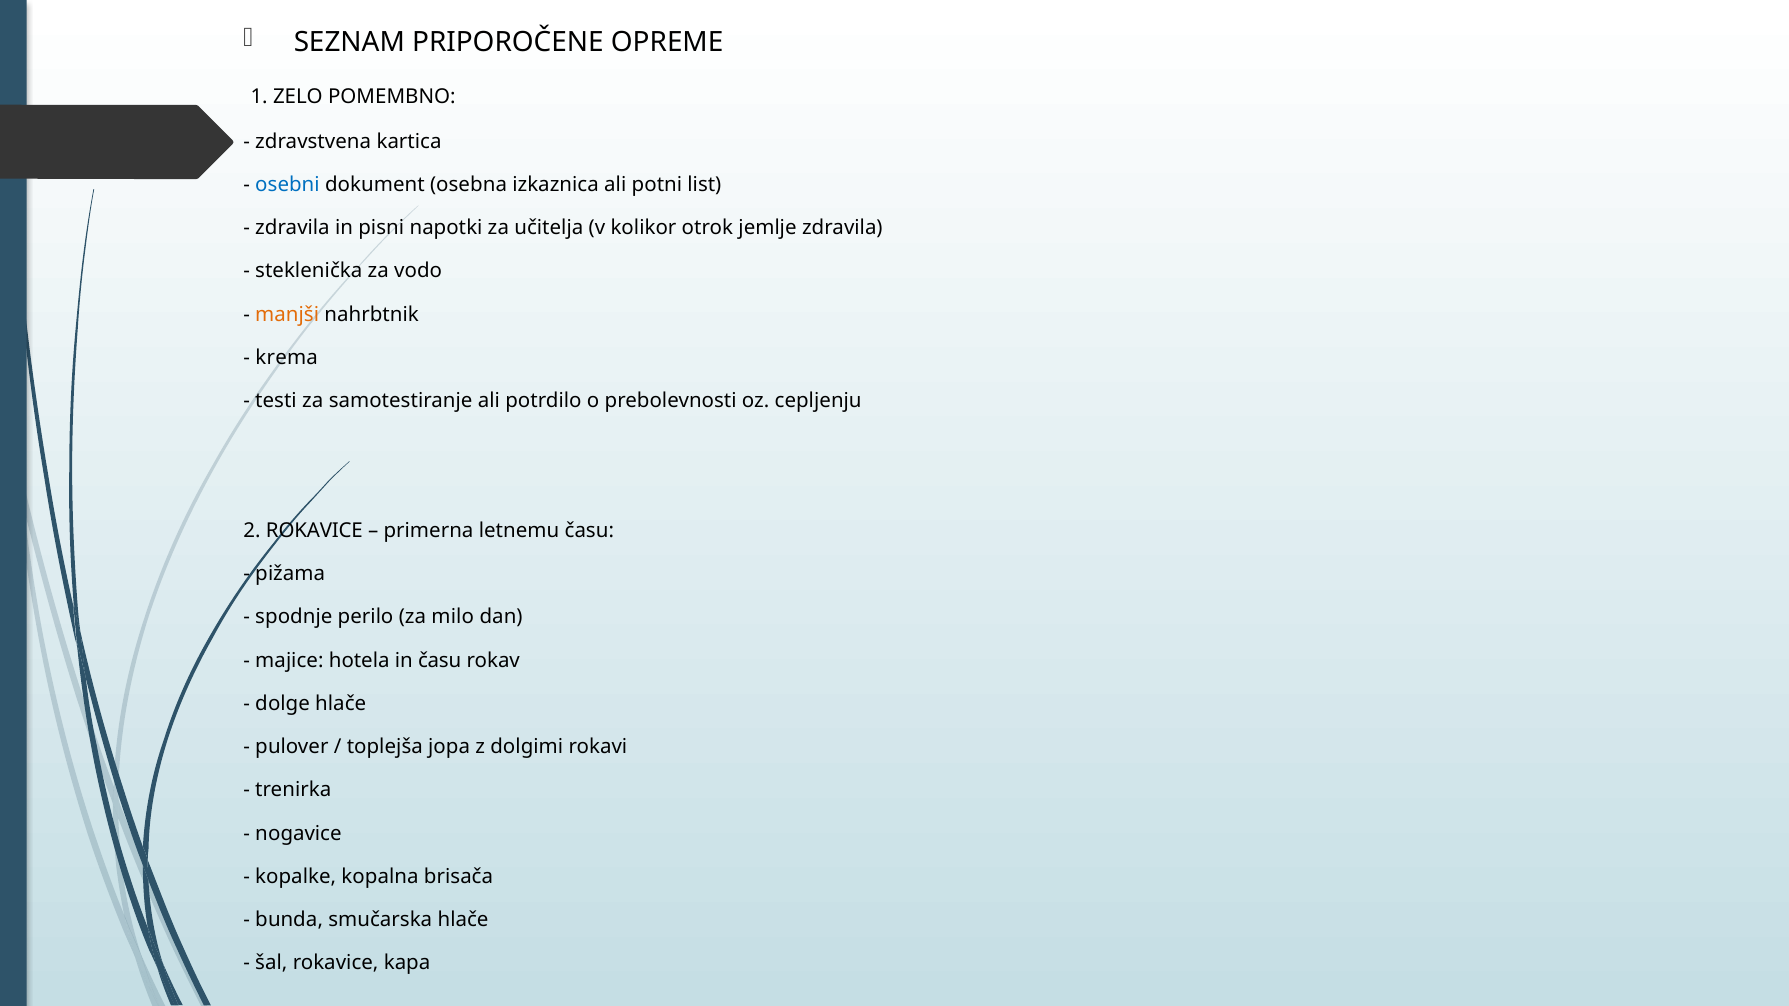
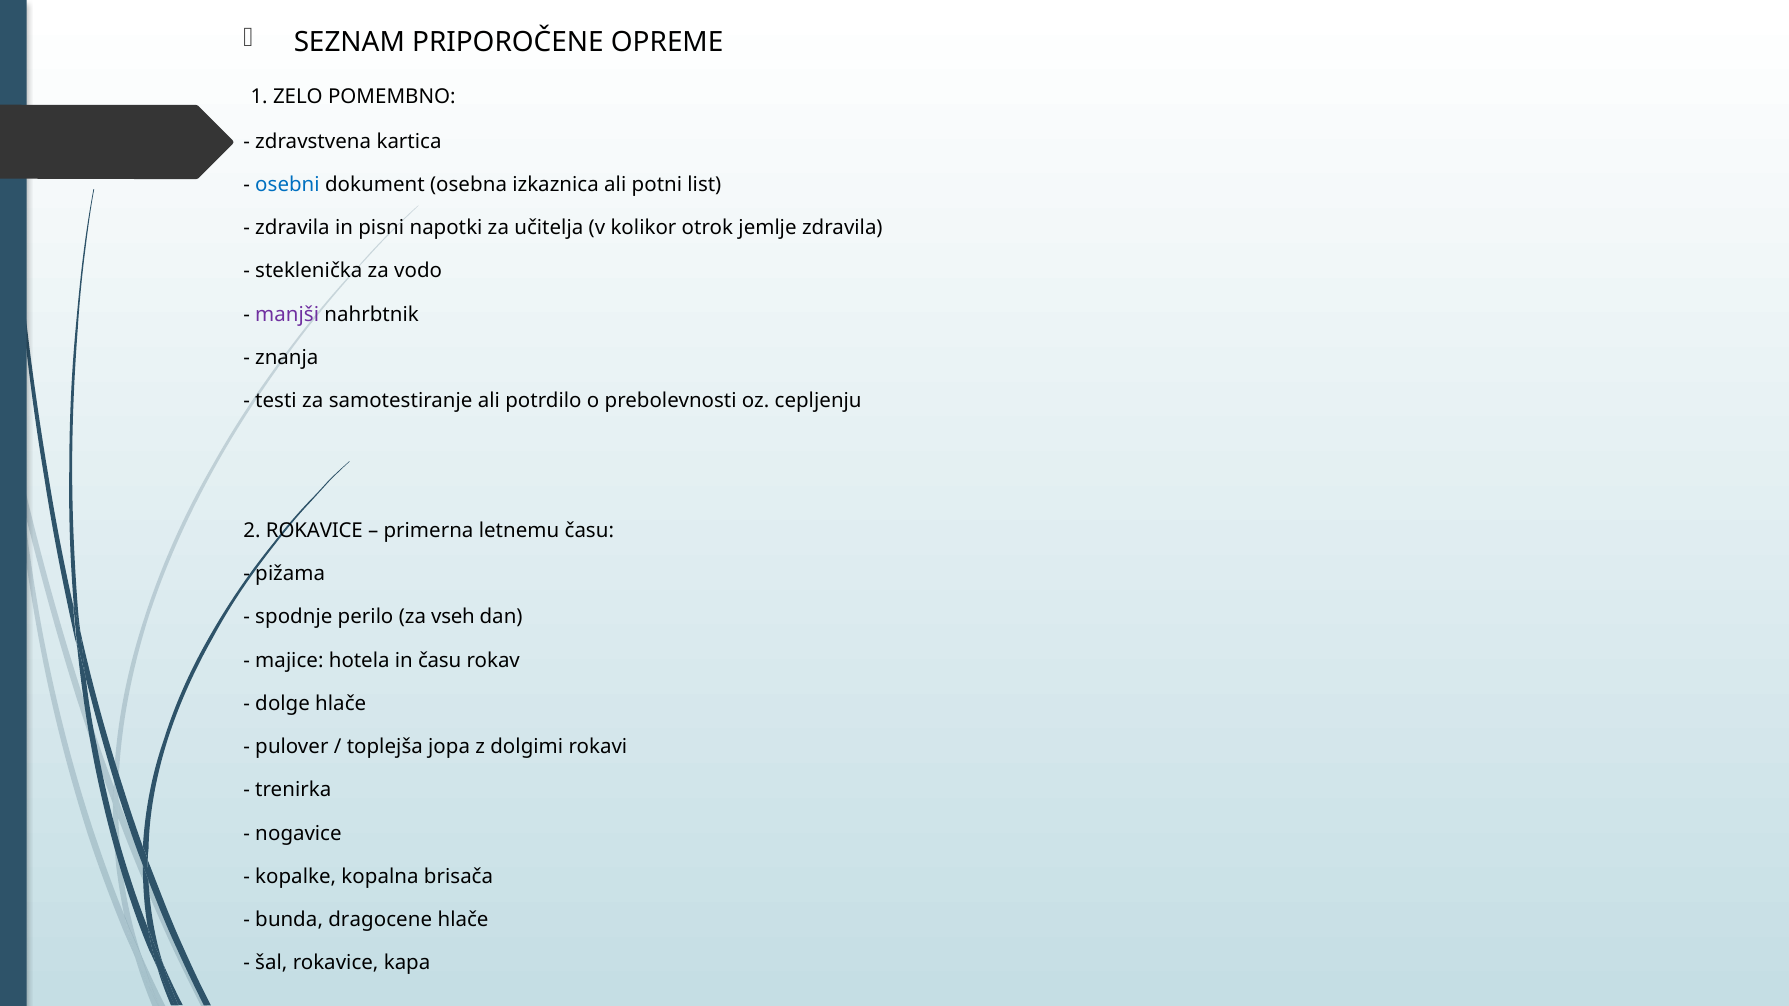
manjši colour: orange -> purple (287, 314)
krema: krema -> znanja (287, 358)
milo: milo -> vseh (453, 617)
smučarska: smučarska -> dragocene (380, 920)
